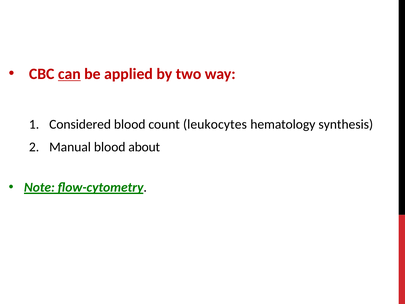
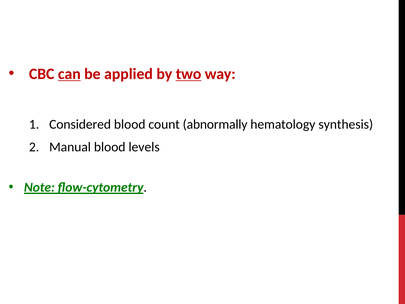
two underline: none -> present (189, 74)
leukocytes: leukocytes -> abnormally (215, 124)
about: about -> levels (144, 147)
